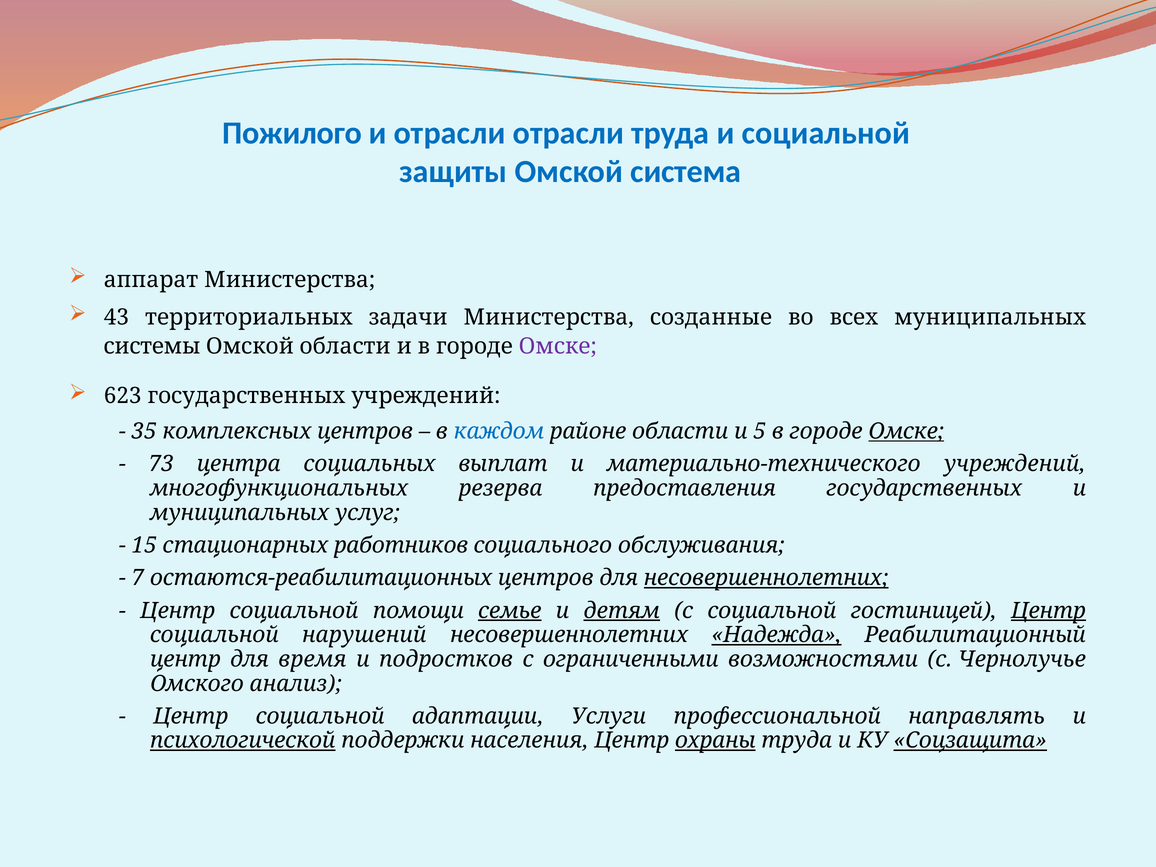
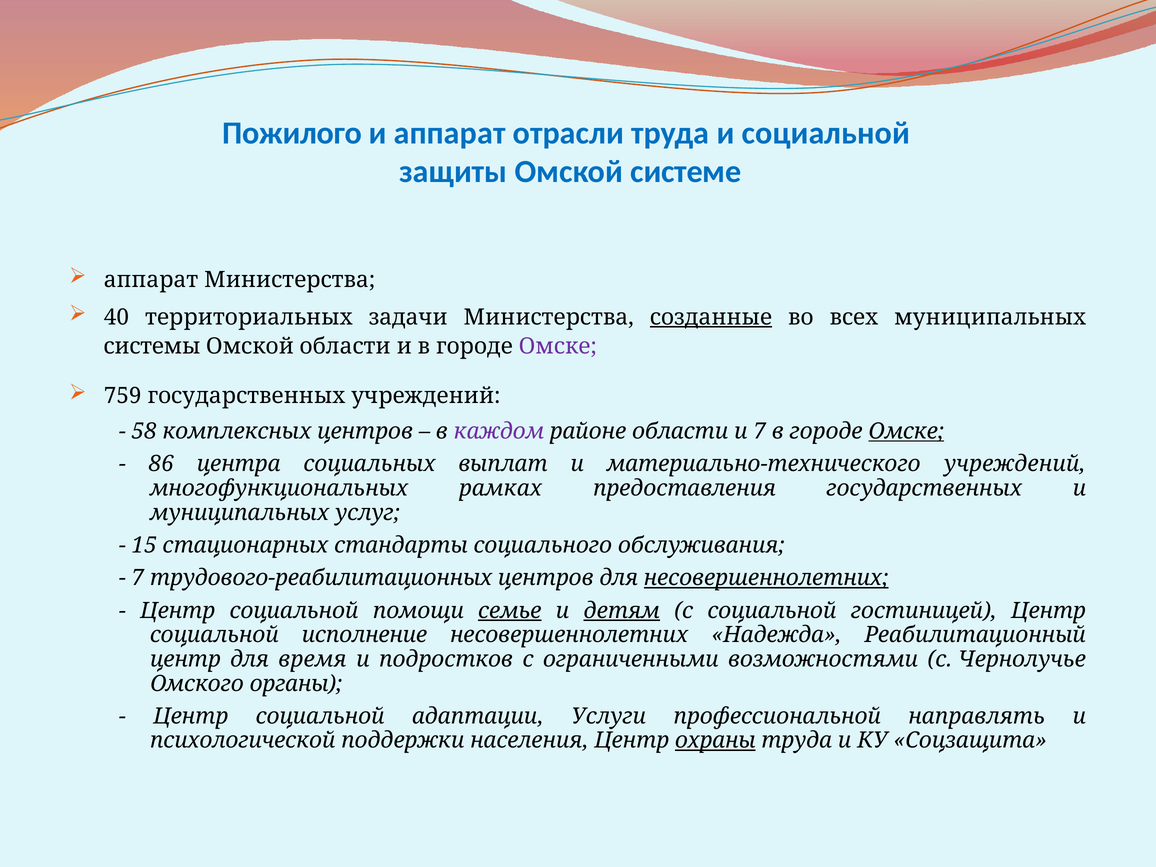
и отрасли: отрасли -> аппарат (450, 133)
система: система -> системе (686, 171)
43: 43 -> 40 (116, 317)
созданные underline: none -> present (711, 317)
623: 623 -> 759 (123, 396)
35: 35 -> 58 (144, 431)
каждом colour: blue -> purple (499, 431)
и 5: 5 -> 7 (760, 431)
73: 73 -> 86 (161, 464)
резерва: резерва -> рамках (501, 488)
работников: работников -> стандарты (401, 545)
остаются-реабилитационных: остаются-реабилитационных -> трудового-реабилитационных (321, 578)
Центр underline: present -> none (1048, 611)
нарушений: нарушений -> исполнение (365, 635)
Надежда underline: present -> none (776, 635)
анализ: анализ -> органы (296, 684)
психологической underline: present -> none (243, 741)
Соцзащита underline: present -> none (970, 741)
